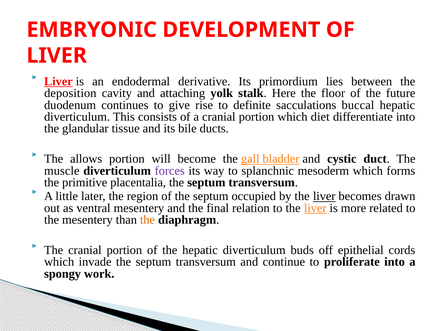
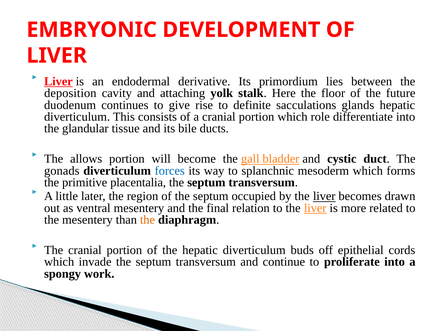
buccal: buccal -> glands (358, 105)
diet: diet -> role (320, 117)
muscle: muscle -> gonads (62, 171)
forces colour: purple -> blue (170, 171)
